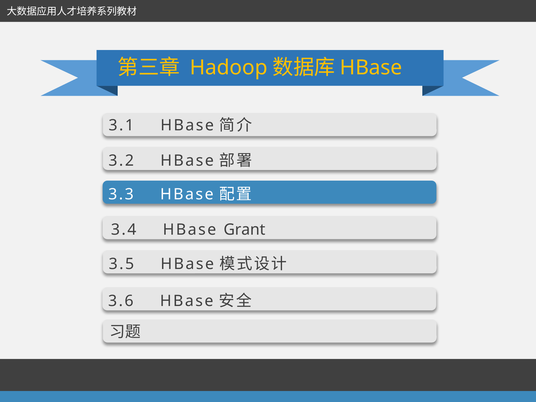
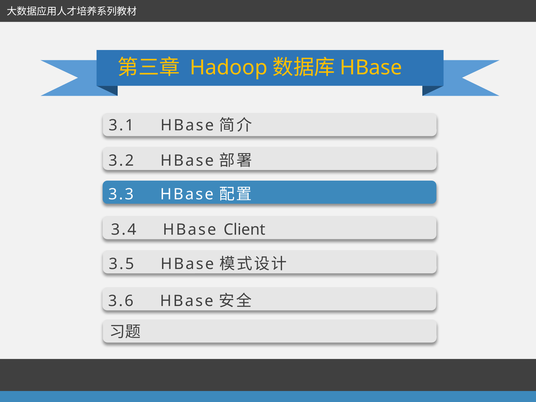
Grant: Grant -> Client (244, 230)
